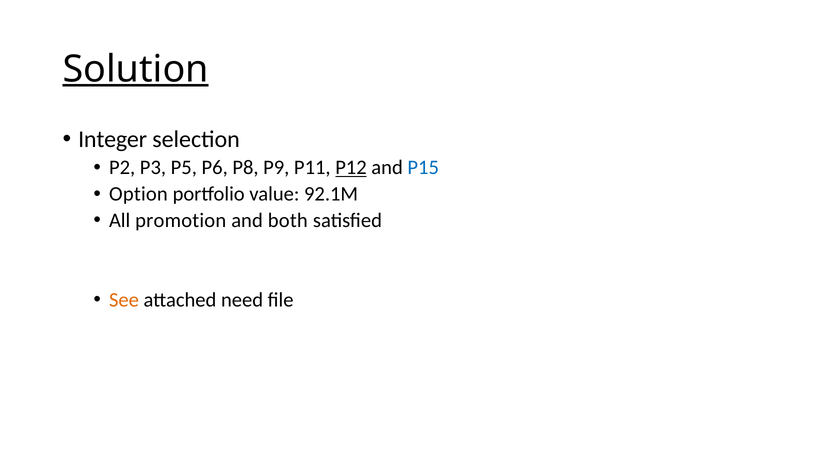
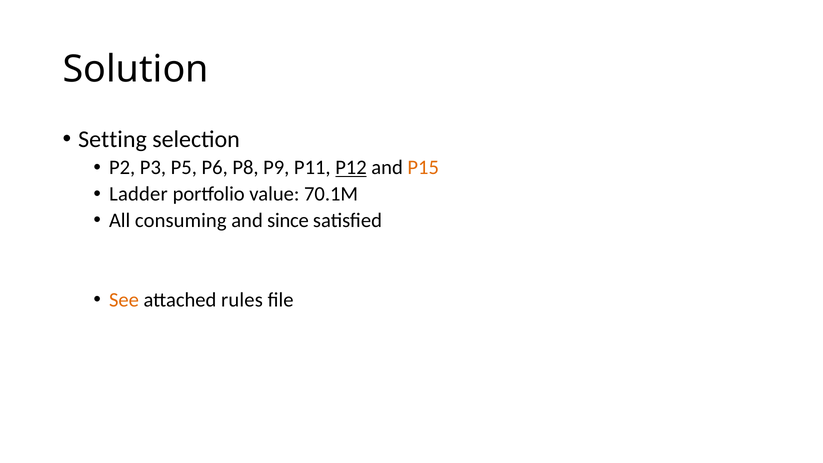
Solution underline: present -> none (136, 69)
Integer: Integer -> Setting (112, 139)
P15 colour: blue -> orange (423, 168)
Option: Option -> Ladder (138, 194)
92.1M: 92.1M -> 70.1M (331, 194)
promotion: promotion -> consuming (181, 220)
both: both -> since (288, 220)
need: need -> rules (242, 300)
